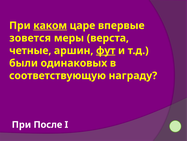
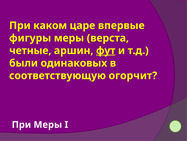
каком underline: present -> none (50, 25)
зовется: зовется -> фигуры (30, 38)
награду: награду -> огорчит (133, 75)
При После: После -> Меры (48, 124)
